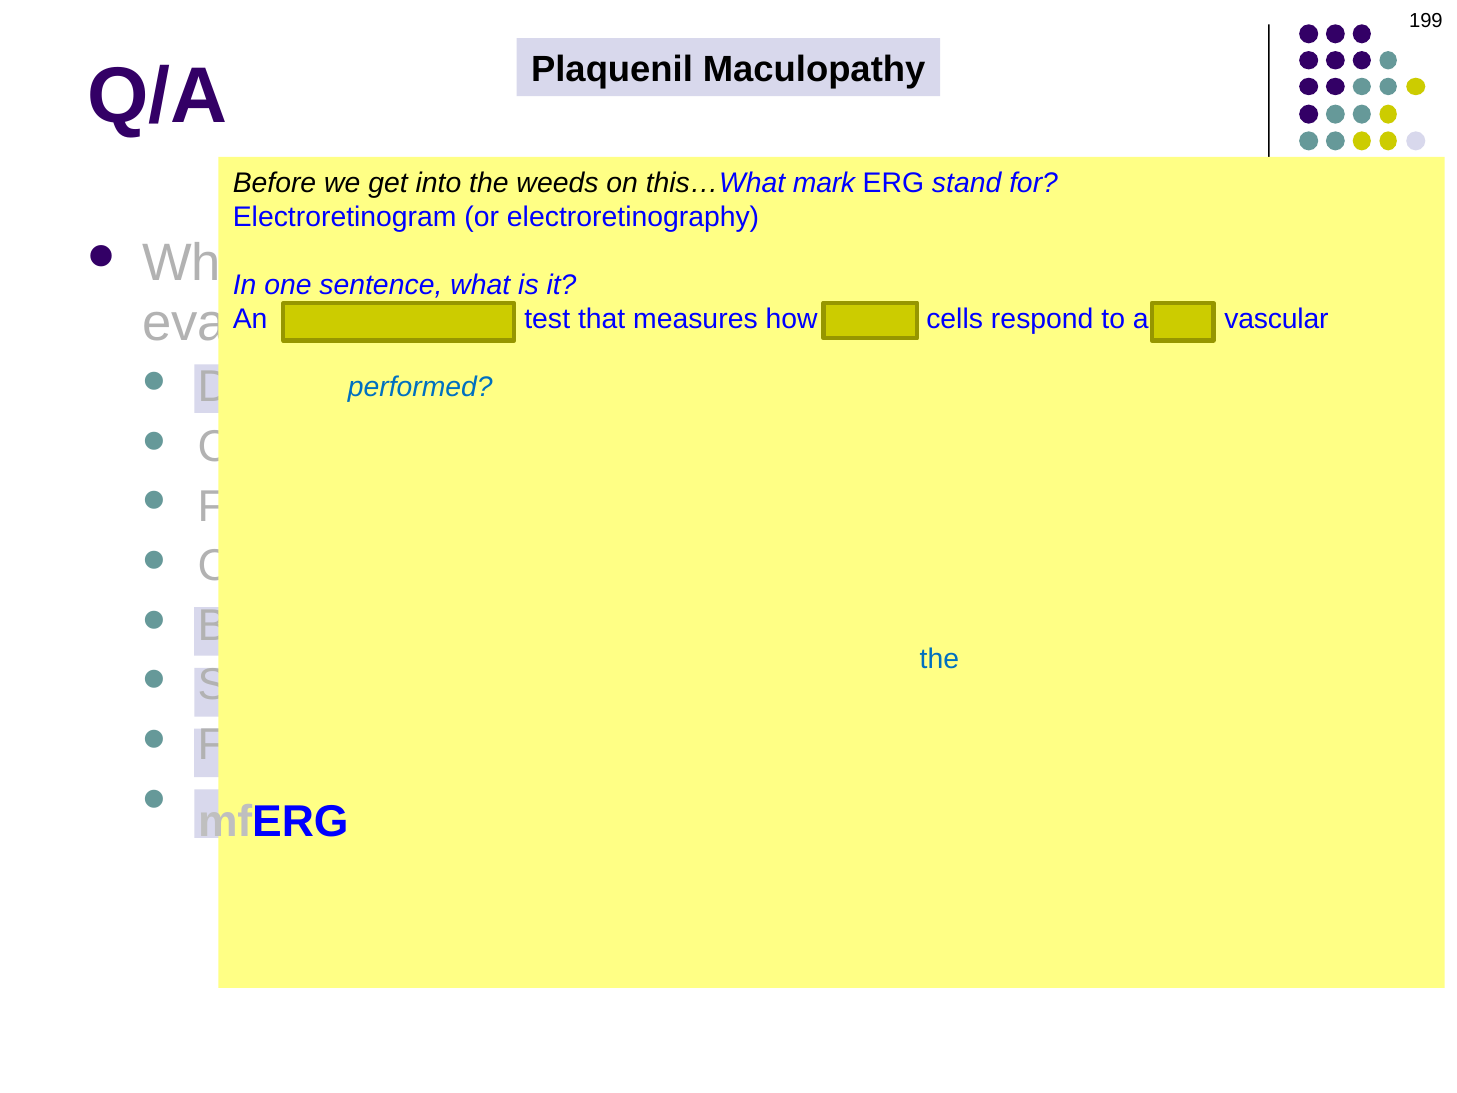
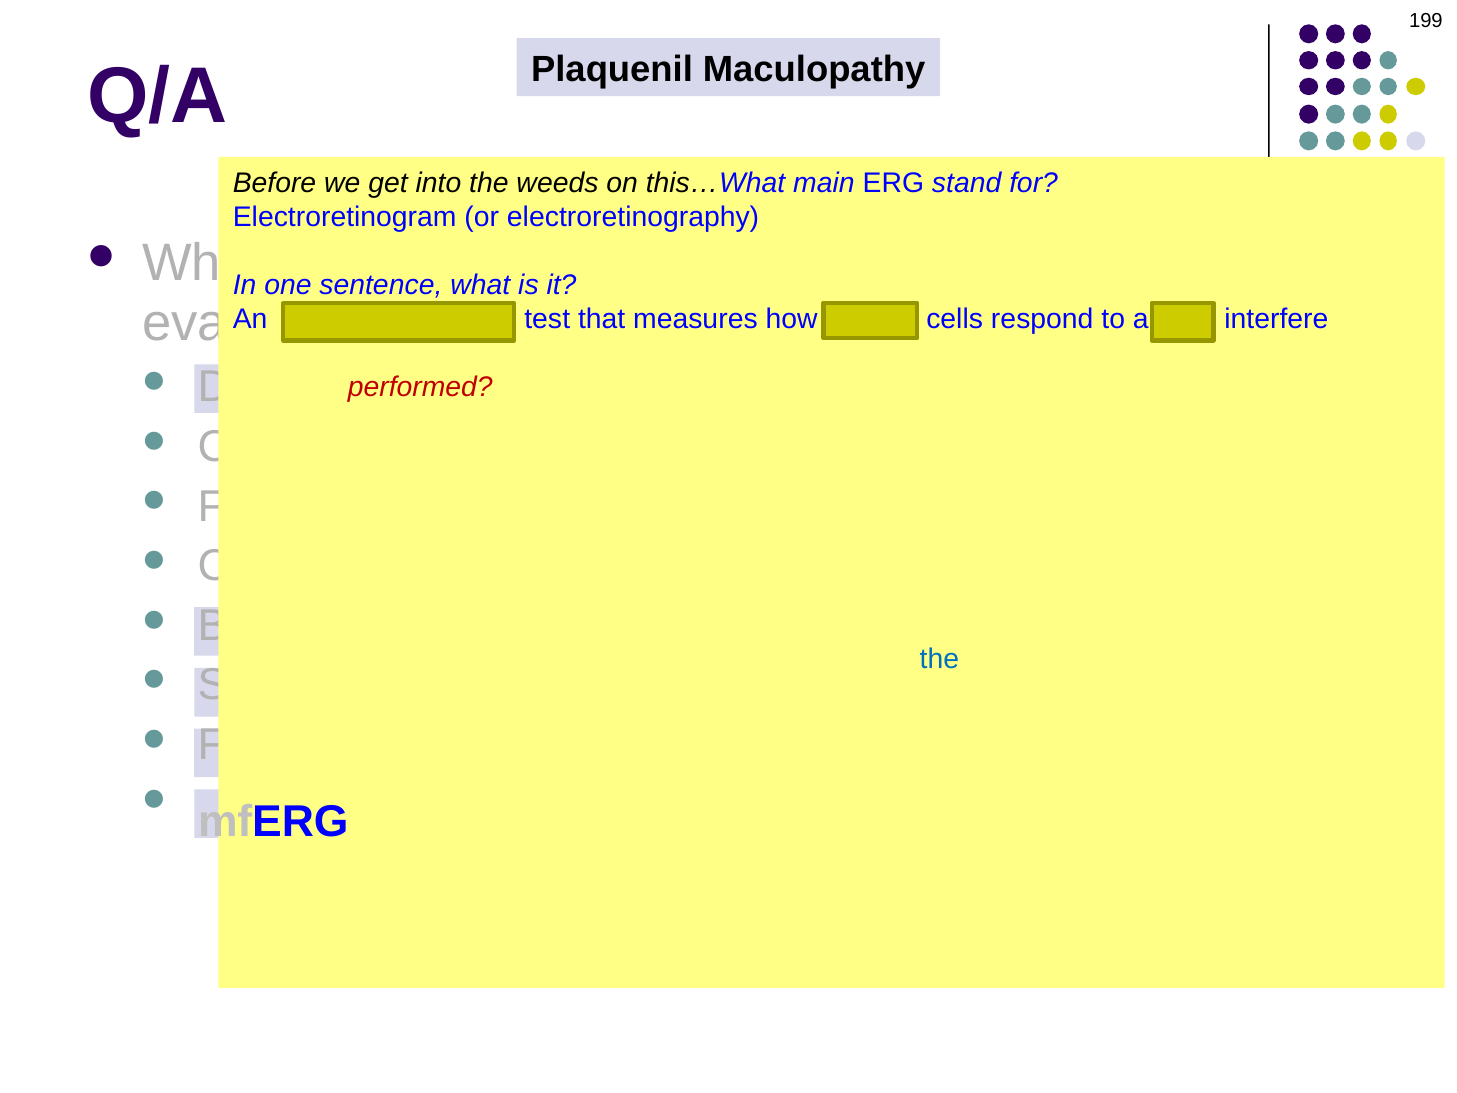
this…What mark: mark -> main (824, 183)
vascular: vascular -> interfere (1276, 319)
performed colour: blue -> red (420, 387)
